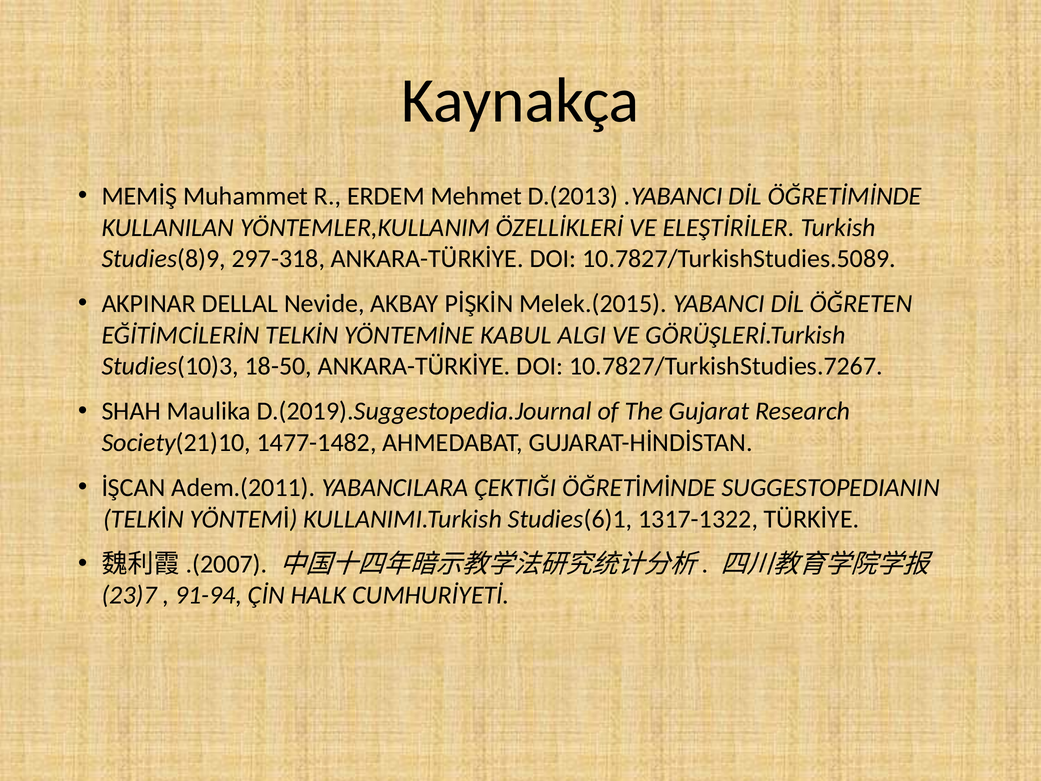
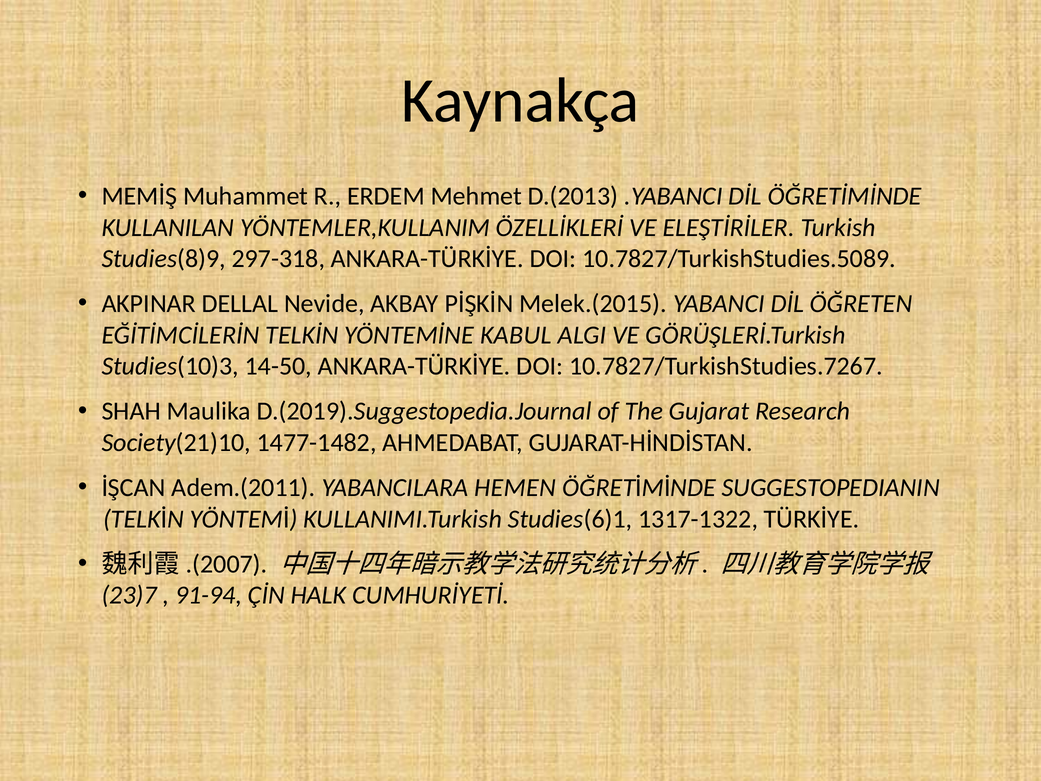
18-50: 18-50 -> 14-50 (278, 366)
ÇEKTIĞI: ÇEKTIĞI -> HEMEN (515, 488)
